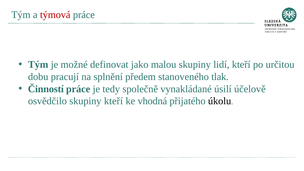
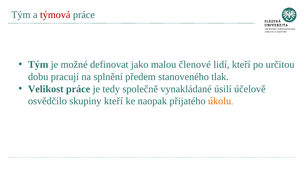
malou skupiny: skupiny -> členové (195, 65)
Činností: Činností -> Velikost (46, 89)
vhodná: vhodná -> naopak (152, 101)
úkolu colour: black -> orange (220, 101)
